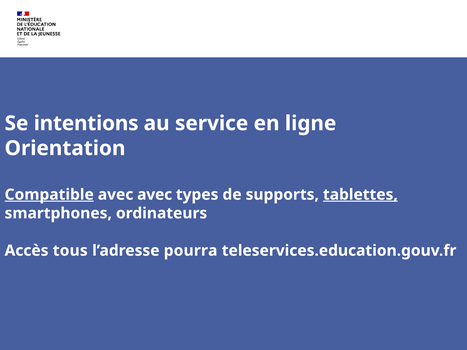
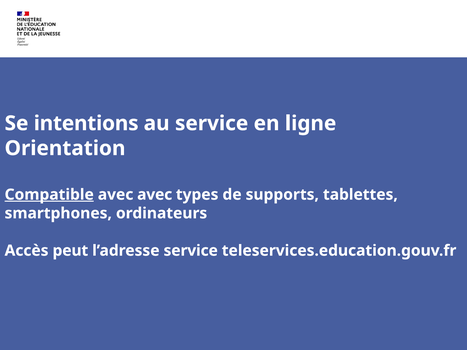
tablettes underline: present -> none (360, 195)
tous: tous -> peut (70, 251)
l’adresse pourra: pourra -> service (191, 251)
